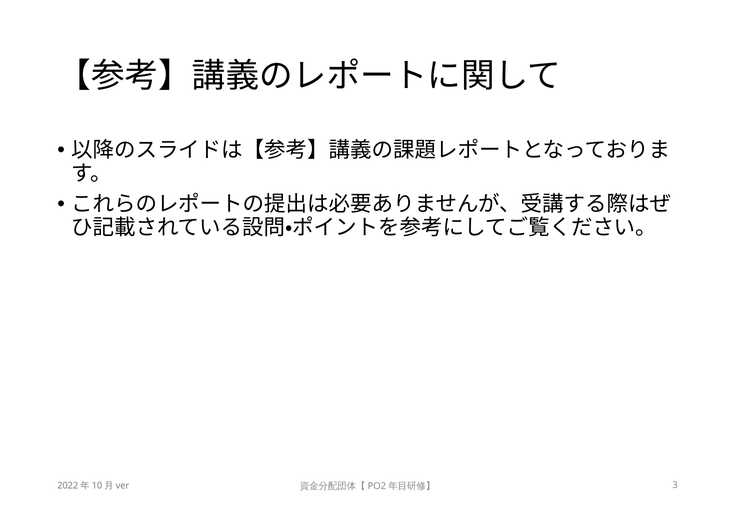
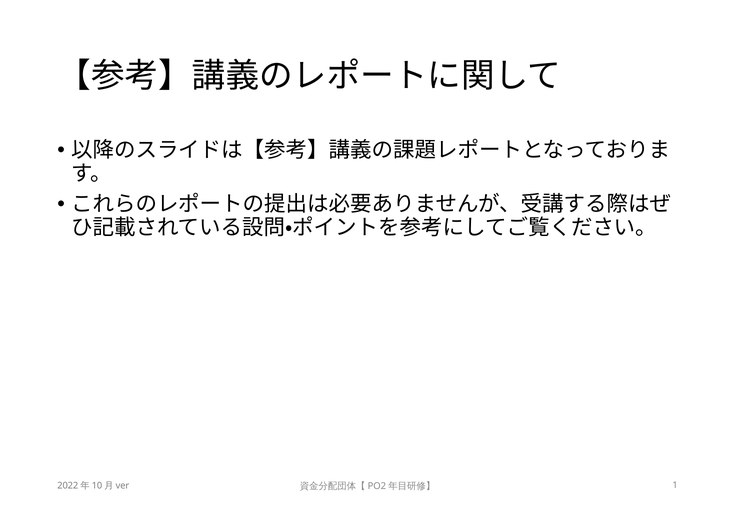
3: 3 -> 1 (675, 485)
